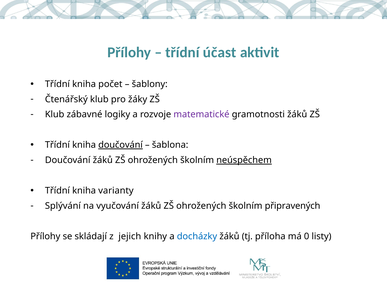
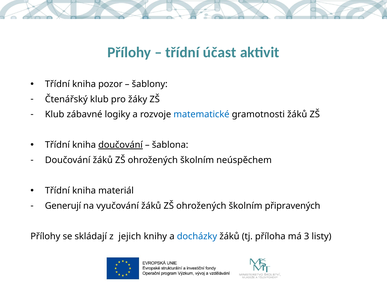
počet: počet -> pozor (110, 84)
matematické colour: purple -> blue (201, 115)
neúspěchem underline: present -> none (244, 160)
varianty: varianty -> materiál (116, 191)
Splývání: Splývání -> Generují (63, 206)
0: 0 -> 3 (307, 237)
